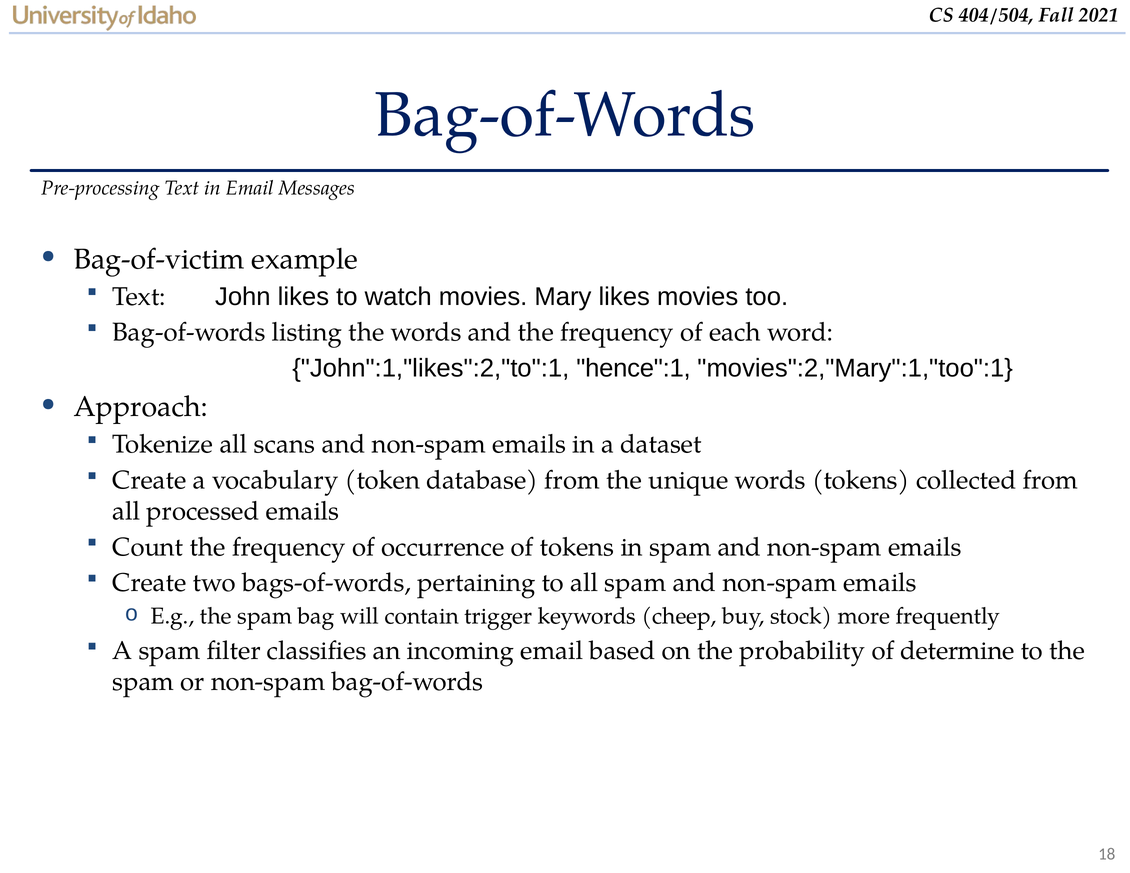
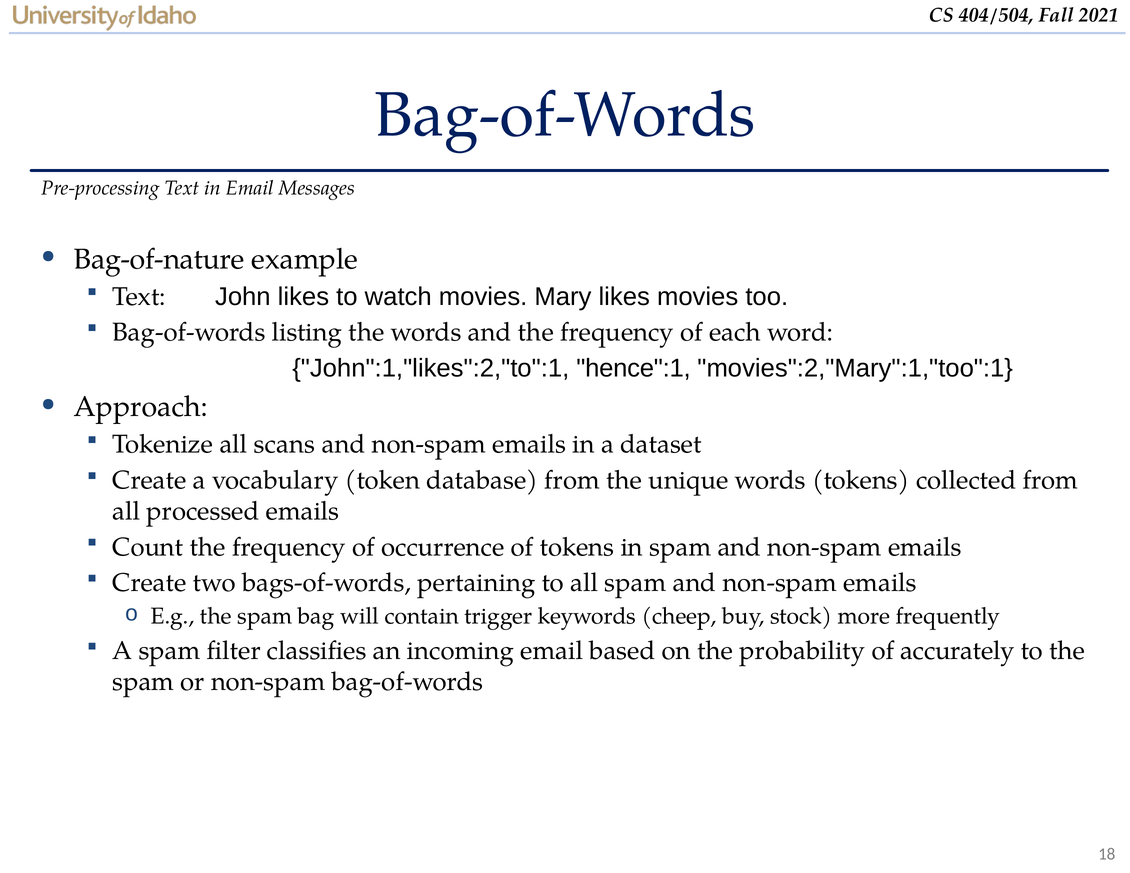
Bag-of-victim: Bag-of-victim -> Bag-of-nature (159, 259)
determine: determine -> accurately (957, 651)
